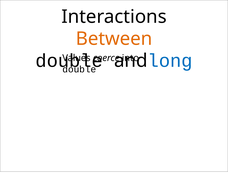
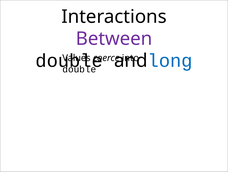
Between colour: orange -> purple (114, 39)
